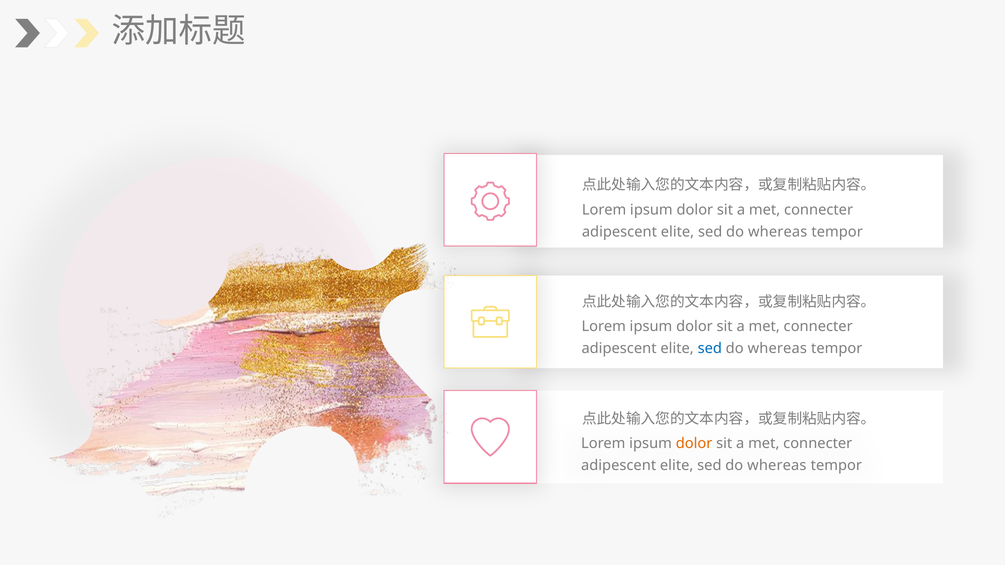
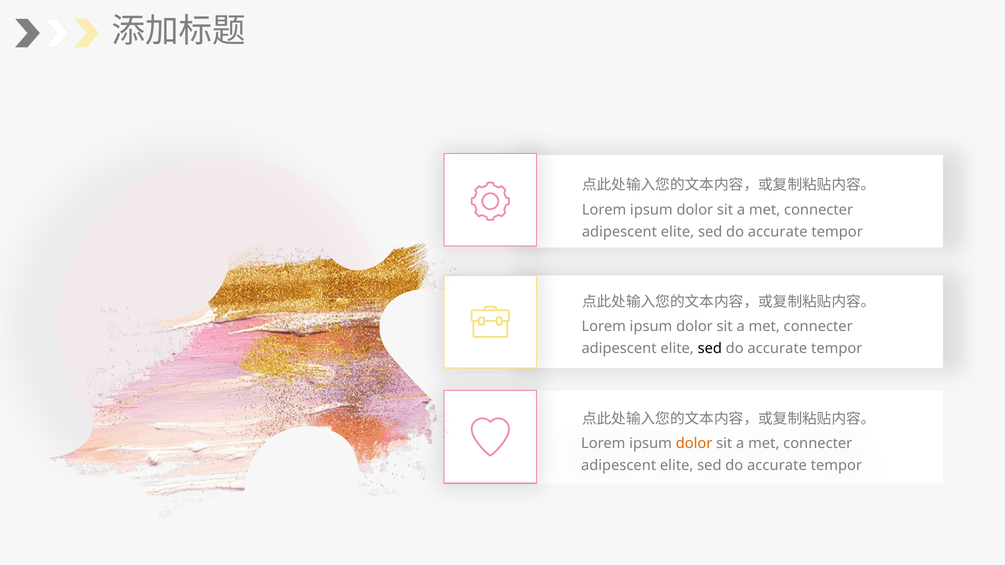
whereas: whereas -> accurate (778, 232)
sed colour: blue -> black (710, 349)
whereas: whereas -> accurate (777, 349)
whereas: whereas -> accurate (777, 465)
